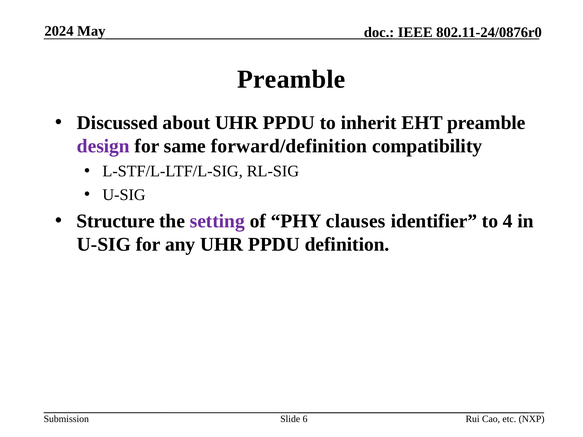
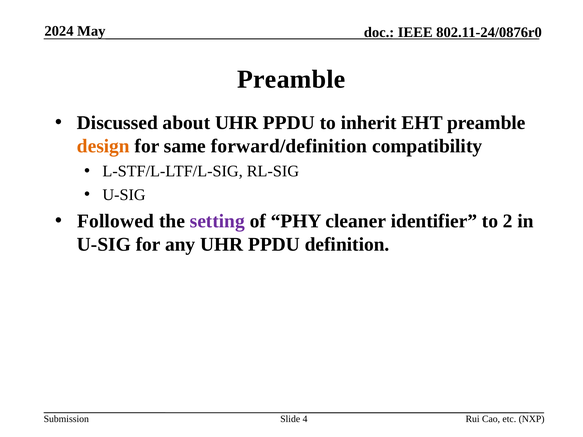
design colour: purple -> orange (103, 146)
Structure: Structure -> Followed (116, 221)
clauses: clauses -> cleaner (356, 221)
4: 4 -> 2 (508, 221)
6: 6 -> 4 (305, 419)
